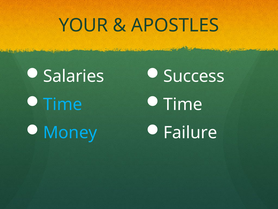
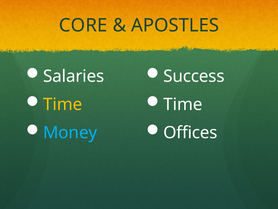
YOUR: YOUR -> CORE (83, 25)
Time colour: light blue -> yellow (63, 104)
Failure: Failure -> Offices (190, 132)
